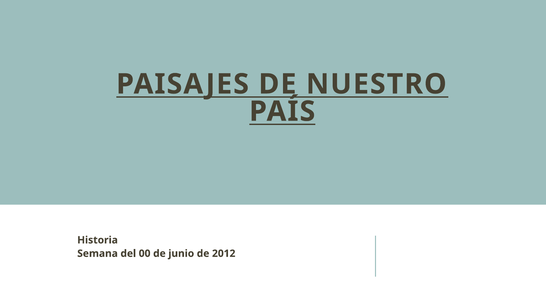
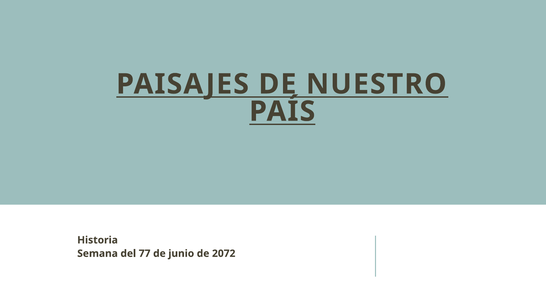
00: 00 -> 77 (145, 254)
2012: 2012 -> 2072 (224, 254)
